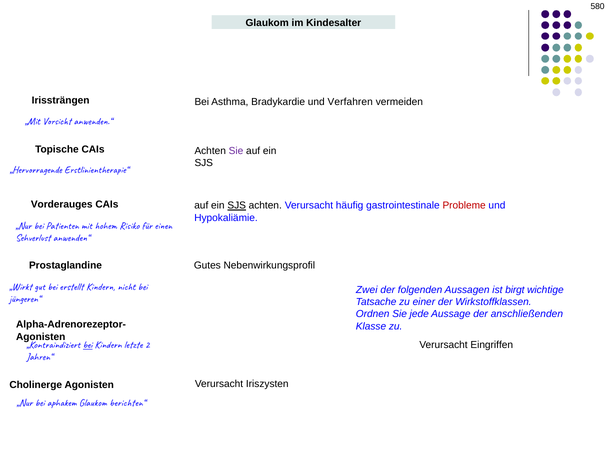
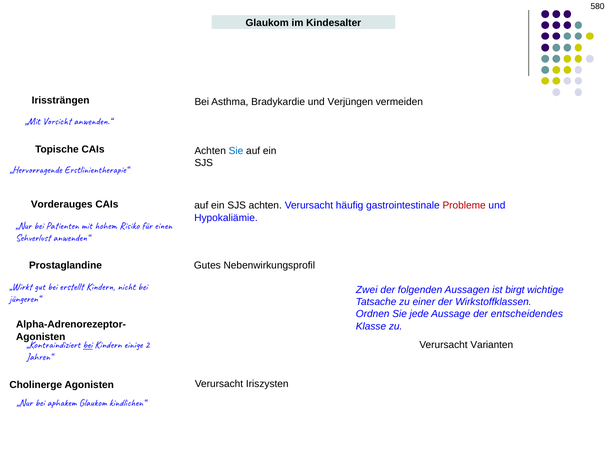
Verfahren: Verfahren -> Verjüngen (350, 102)
Sie colour: purple -> blue (236, 151)
SJS underline: present -> none (237, 205)
anschließenden: anschließenden -> entscheidendes (527, 314)
Eingriffen: Eingriffen -> Varianten (492, 344)
letzte: letzte -> einige (133, 344)
berichten“: berichten“ -> kindlichen“ (127, 402)
